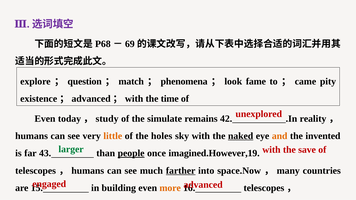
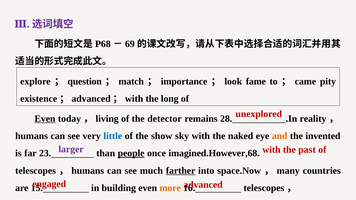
phenomena: phenomena -> importance (184, 82)
time: time -> long (170, 99)
Even underline: none -> present (45, 119)
study: study -> living (107, 119)
simulate: simulate -> detector (165, 119)
42: 42 -> 28 (226, 119)
little colour: orange -> blue (113, 136)
holes: holes -> show (162, 136)
naked underline: present -> none (241, 136)
larger colour: green -> purple (71, 149)
save: save -> past (307, 150)
43: 43 -> 23 (45, 153)
imagined.However,19: imagined.However,19 -> imagined.However,68 (214, 153)
